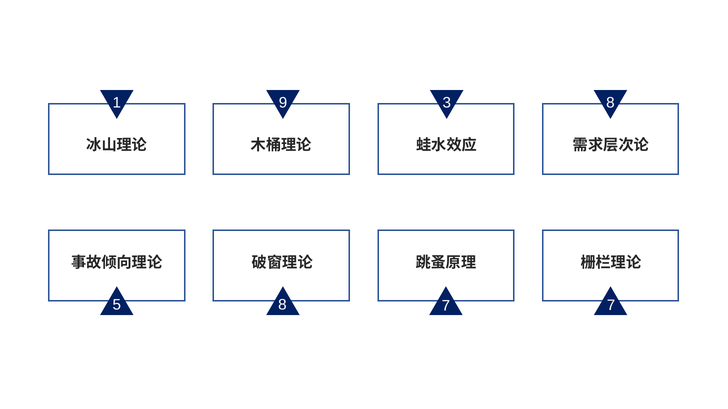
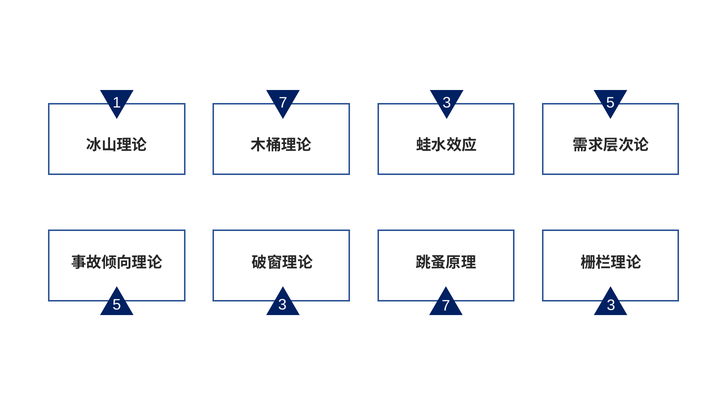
1 9: 9 -> 7 (283, 103)
3 8: 8 -> 5 (610, 103)
5 8: 8 -> 3 (282, 305)
7: 7 -> 3 (611, 306)
